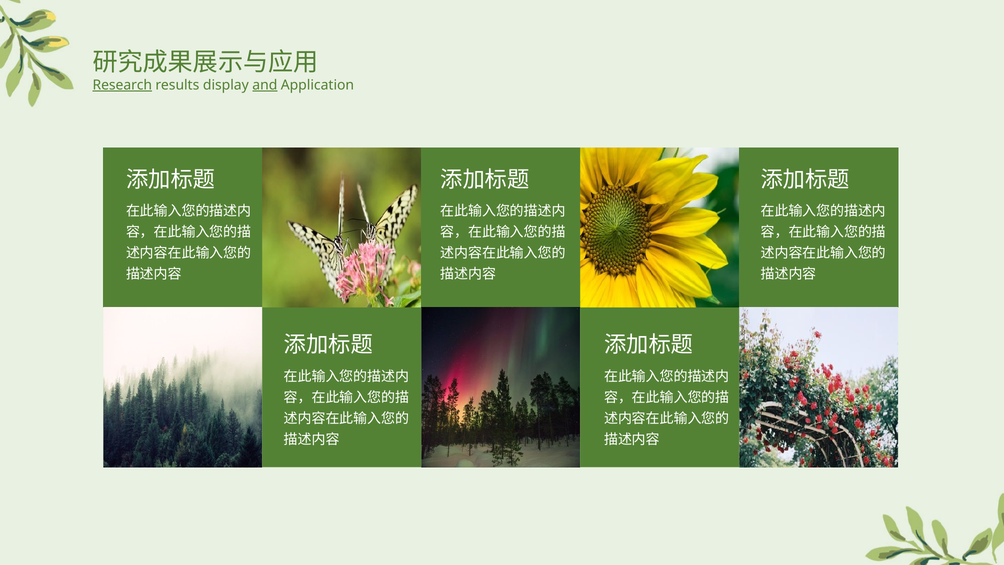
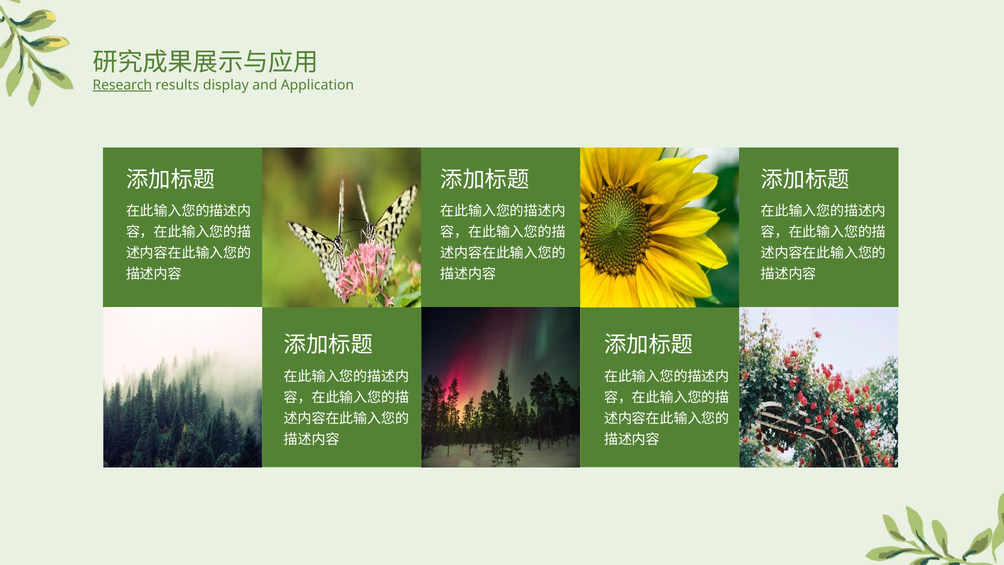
and underline: present -> none (265, 85)
